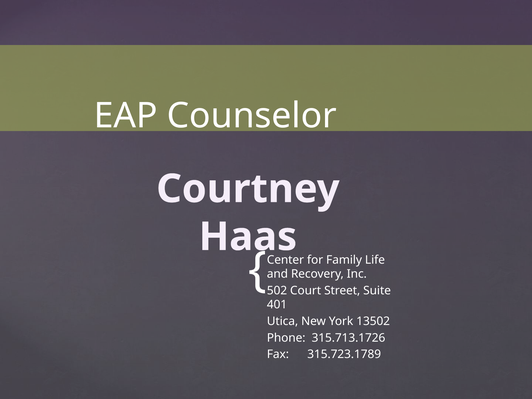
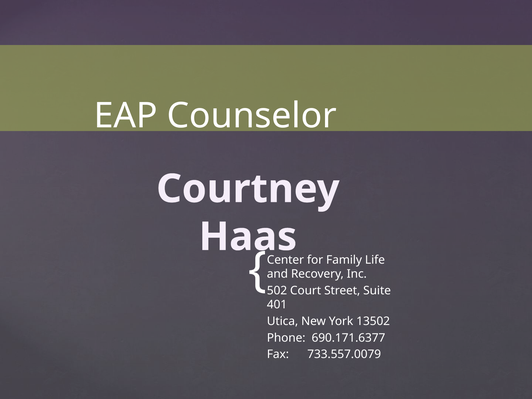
315.713.1726: 315.713.1726 -> 690.171.6377 (348, 338)
315.723.1789: 315.723.1789 -> 733.557.0079 (344, 354)
